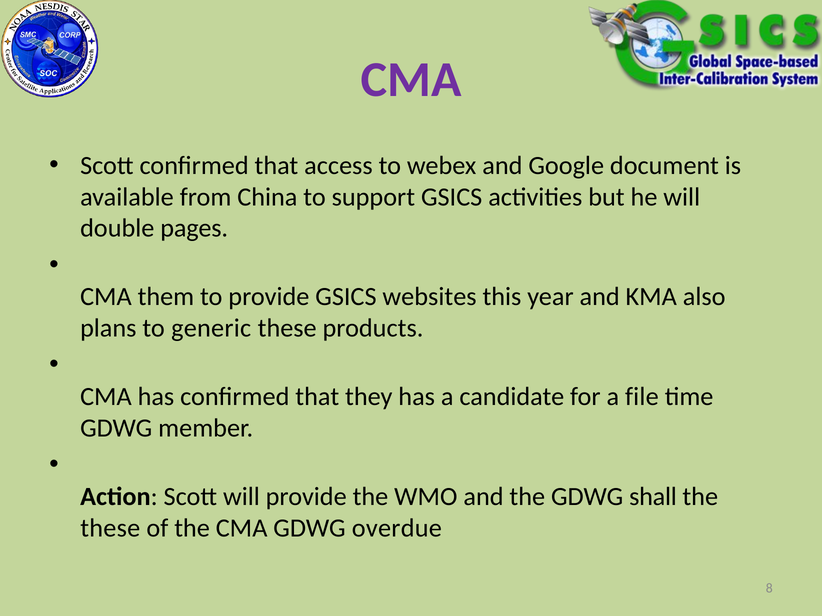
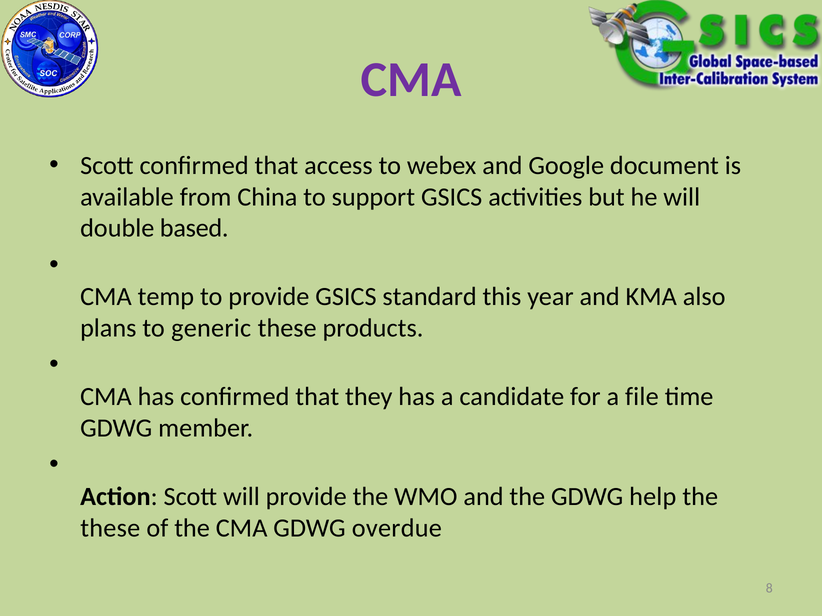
pages: pages -> based (194, 229)
them: them -> temp (166, 297)
websites: websites -> standard (430, 297)
shall: shall -> help (653, 497)
